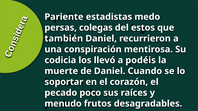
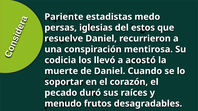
colegas: colegas -> iglesias (96, 28)
también: también -> resuelve (64, 39)
podéis: podéis -> acostó (141, 60)
poco: poco -> duró (90, 93)
